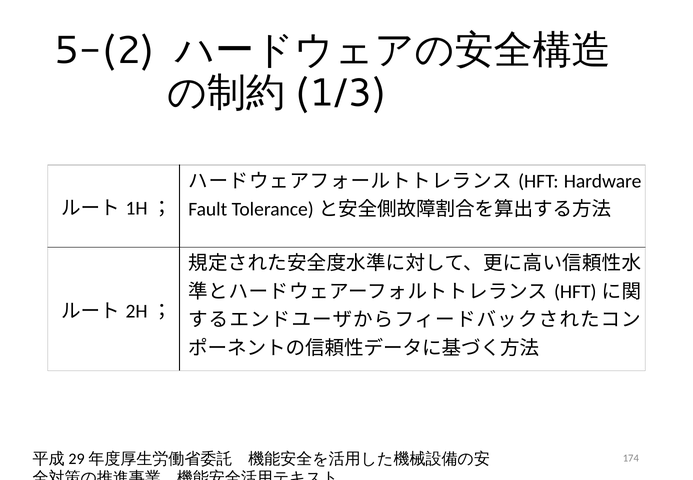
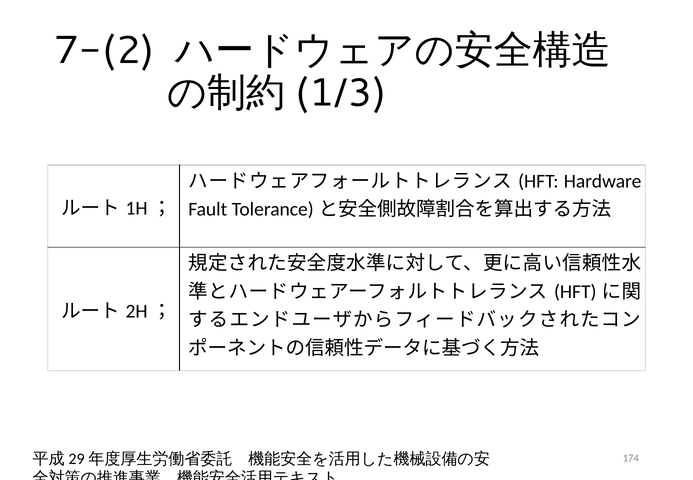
5-(2: 5-(2 -> 7-(2 (105, 51)
